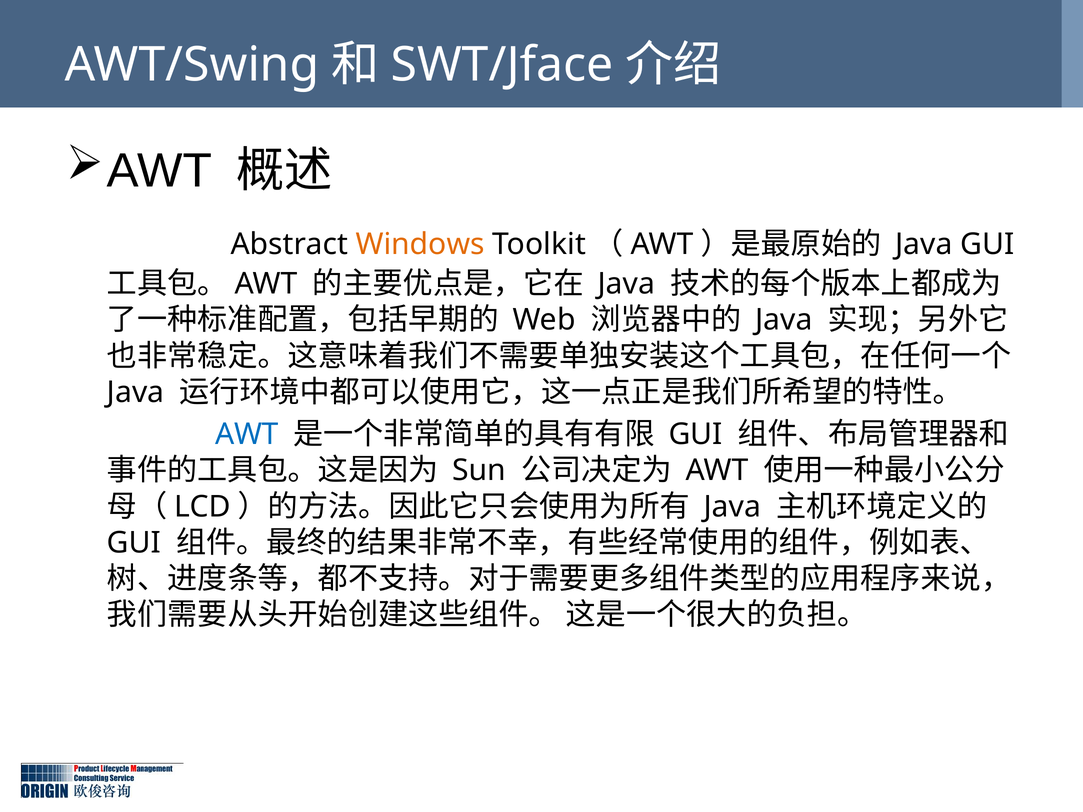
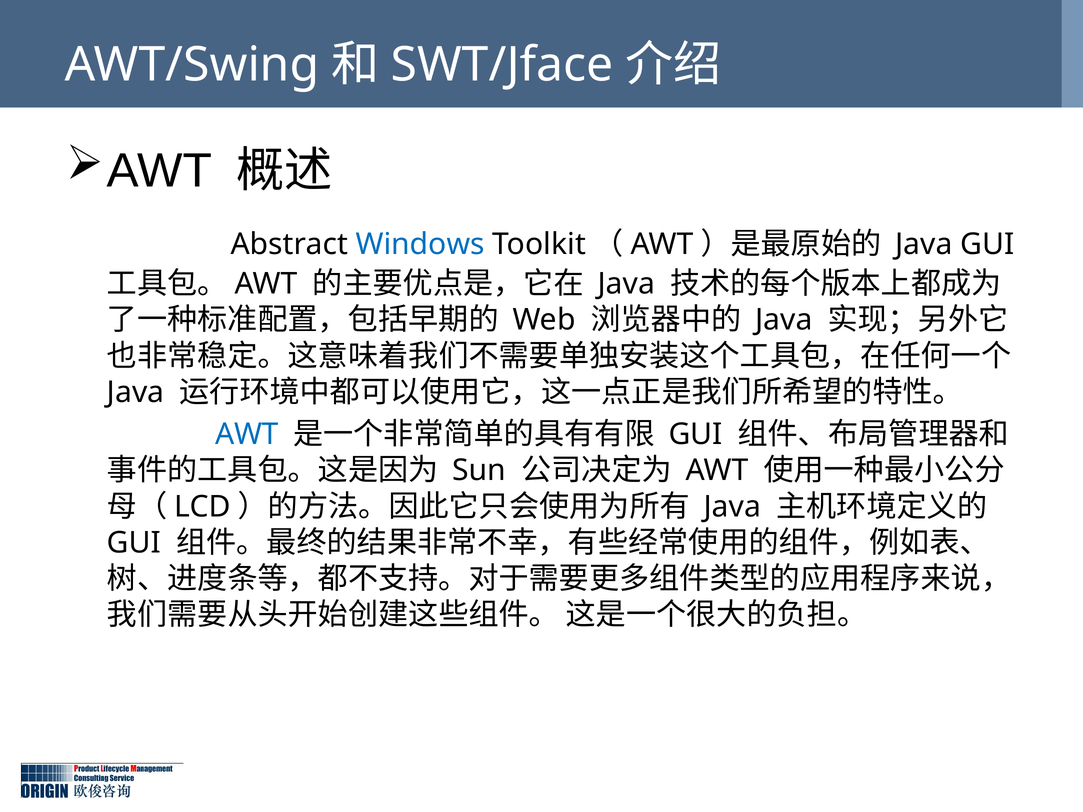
Windows colour: orange -> blue (420, 244)
